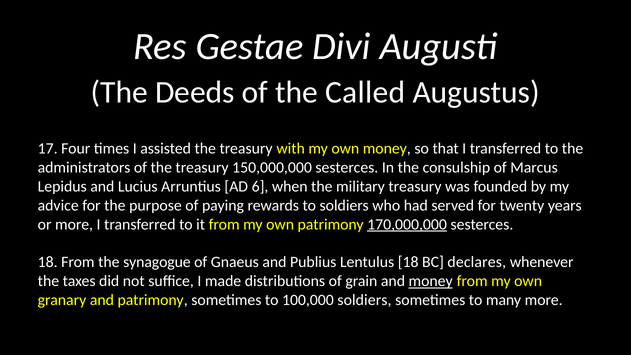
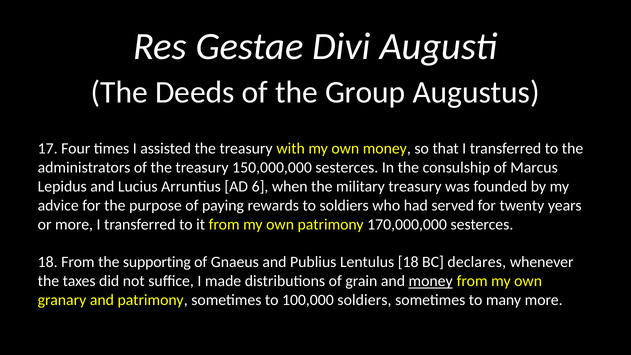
Called: Called -> Group (365, 92)
170,000,000 underline: present -> none (407, 224)
synagogue: synagogue -> supporting (157, 262)
